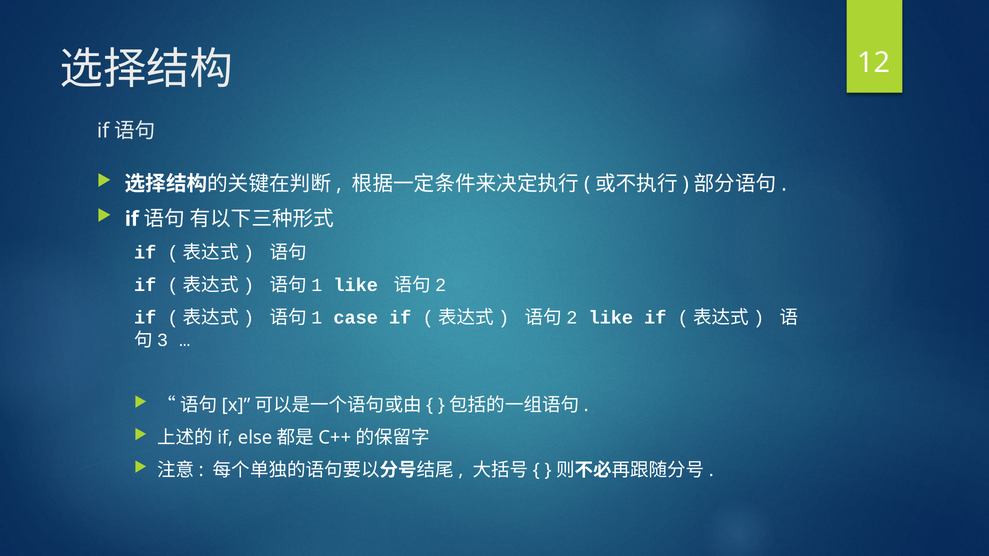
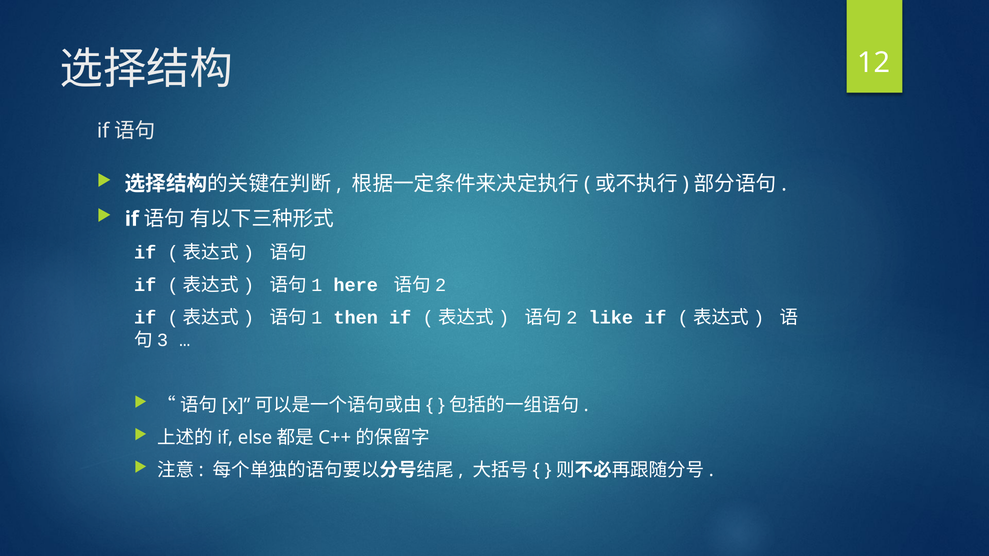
like: like -> here (356, 285)
case: case -> then (356, 318)
